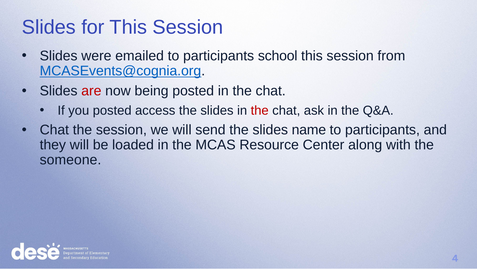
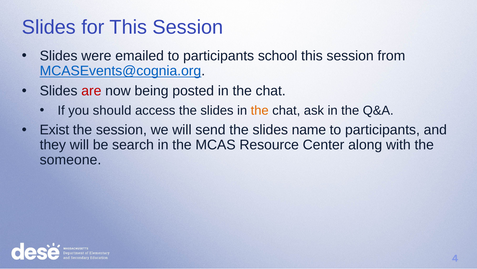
you posted: posted -> should (112, 110)
the colour: red -> orange (260, 110)
Chat: Chat -> Exist (54, 130)
loaded: loaded -> search (133, 145)
